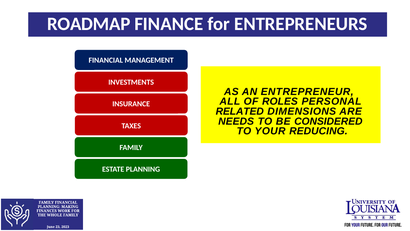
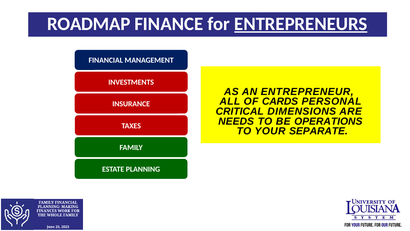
ENTREPRENEURS underline: none -> present (301, 24)
ROLES: ROLES -> CARDS (280, 101)
RELATED: RELATED -> CRITICAL (240, 111)
CONSIDERED: CONSIDERED -> OPERATIONS (328, 121)
REDUCING: REDUCING -> SEPARATE (319, 131)
